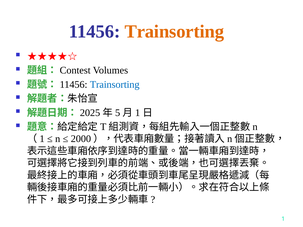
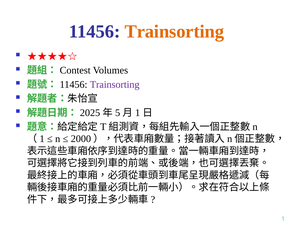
Trainsorting colour: blue -> purple (115, 85)
